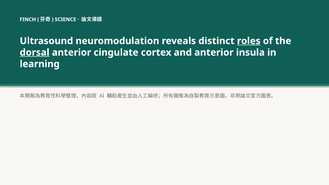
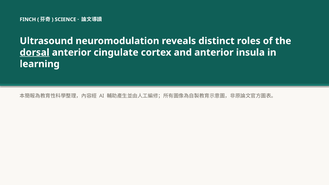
roles underline: present -> none (249, 41)
